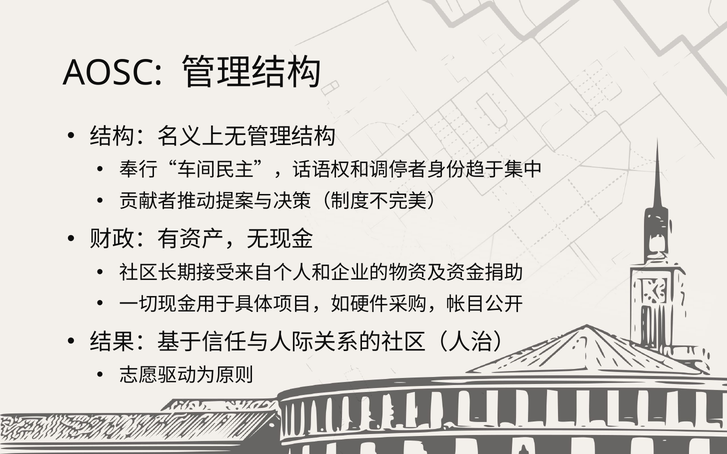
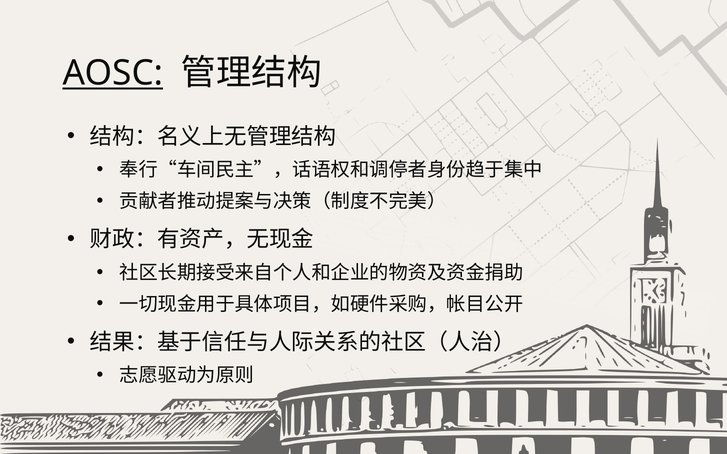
AOSC underline: none -> present (113, 73)
